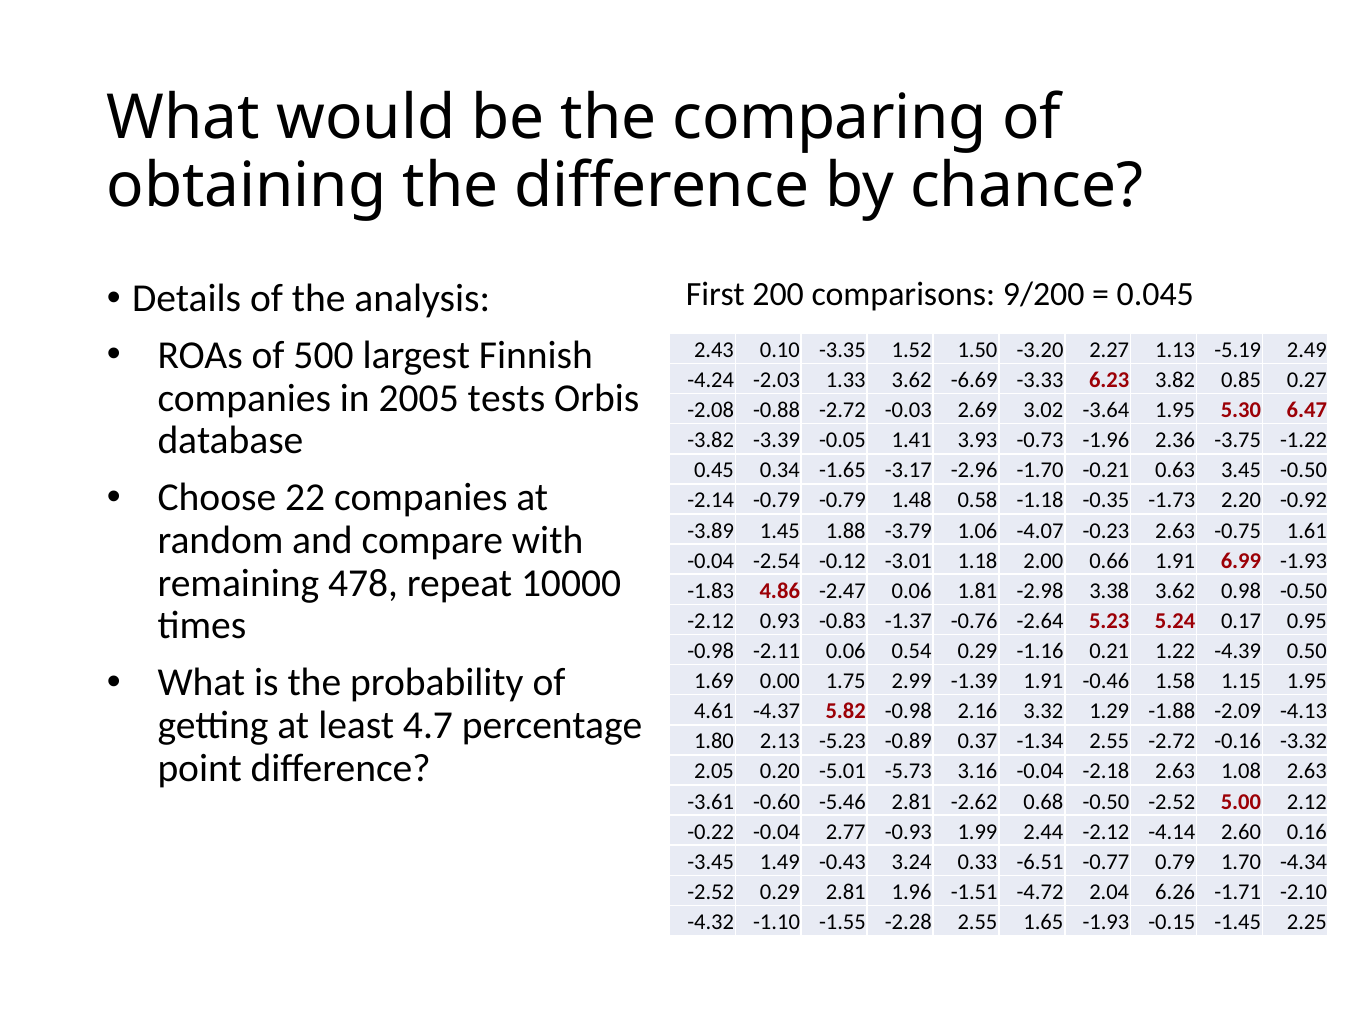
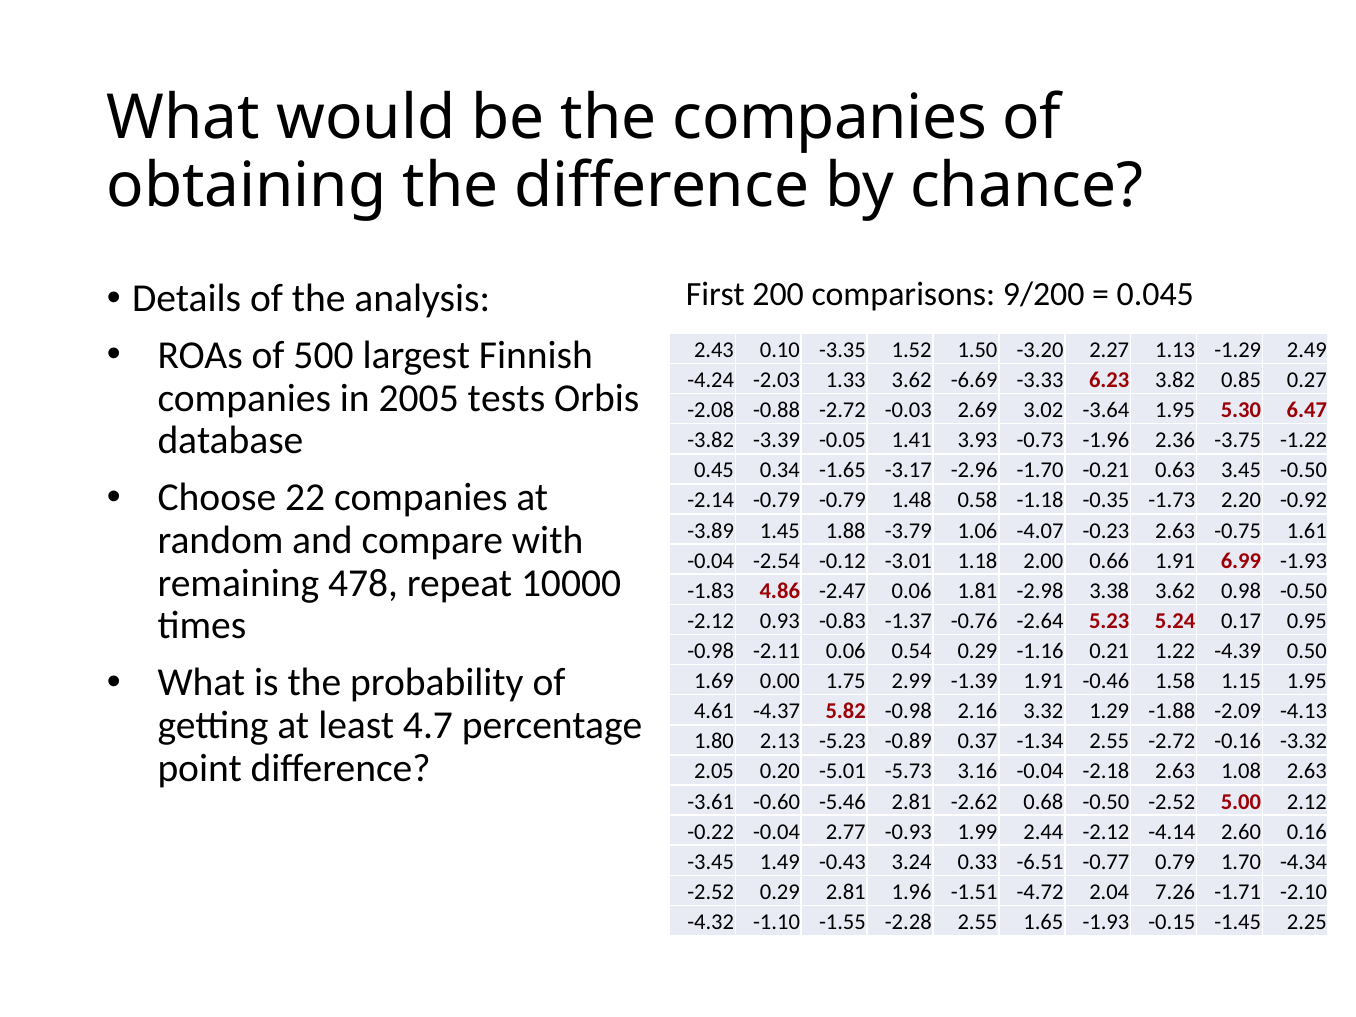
the comparing: comparing -> companies (830, 118)
-5.19: -5.19 -> -1.29 (1238, 350)
6.26: 6.26 -> 7.26 (1175, 892)
